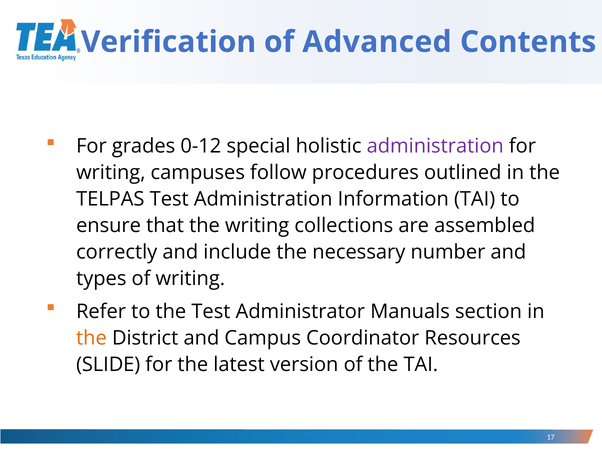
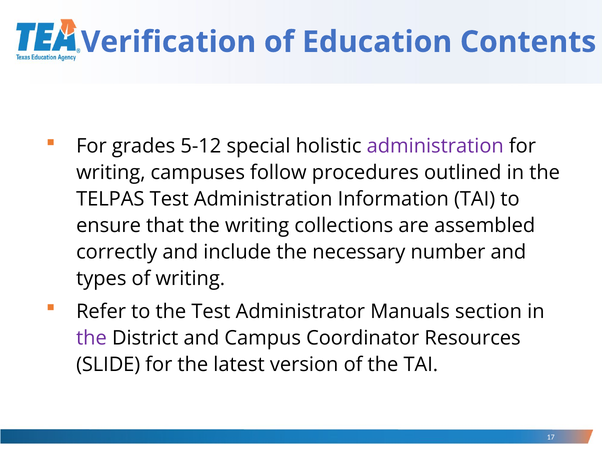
Advanced: Advanced -> Education (377, 42)
0-12: 0-12 -> 5-12 (201, 146)
the colour: orange -> purple (91, 338)
